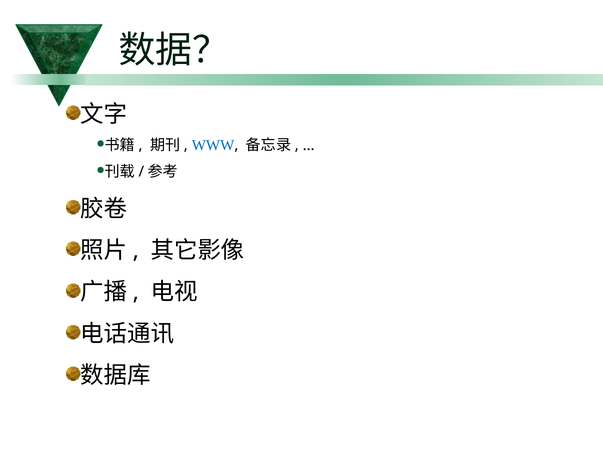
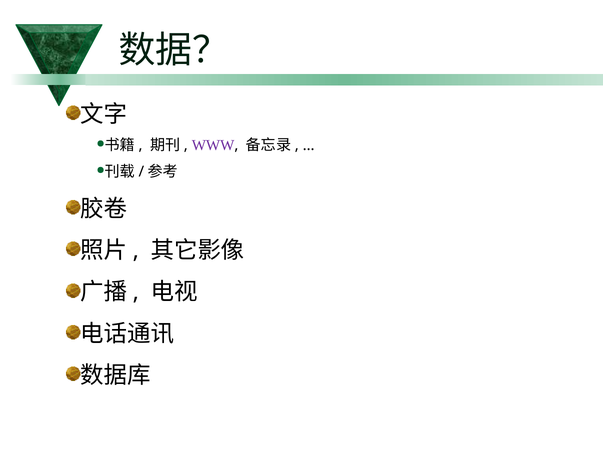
WWW colour: blue -> purple (213, 145)
